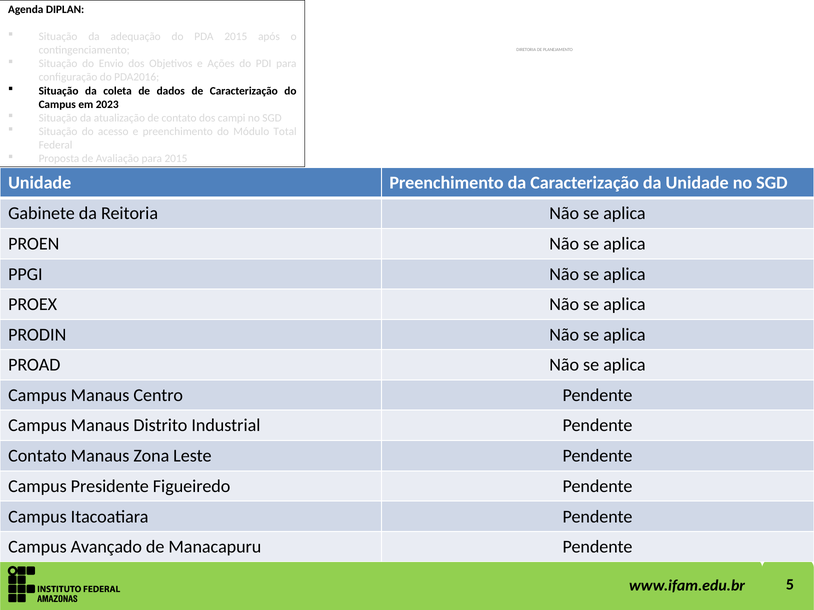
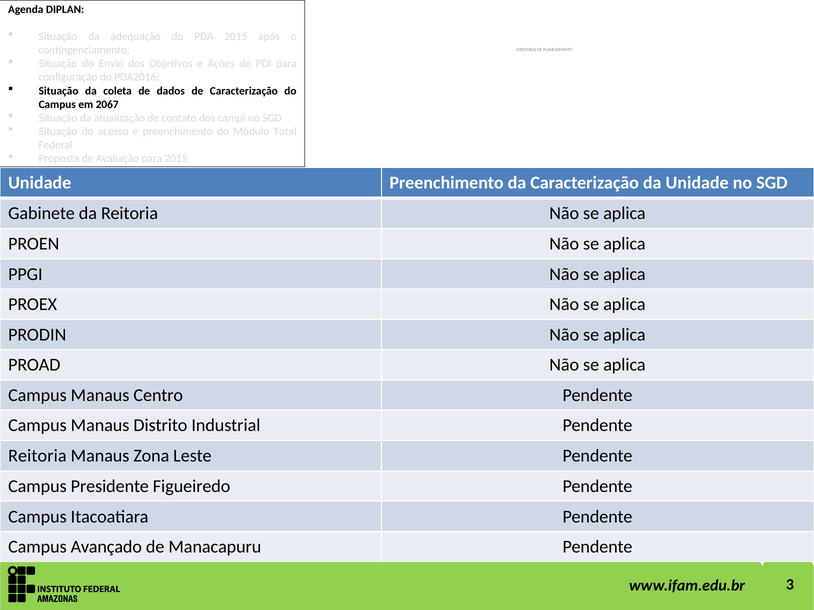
2023: 2023 -> 2067 (107, 104)
Contato: Contato -> Reitoria (37, 456)
5: 5 -> 3 (790, 585)
